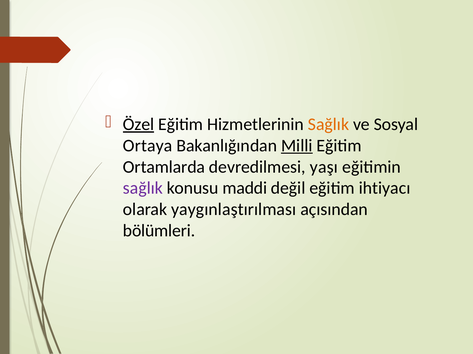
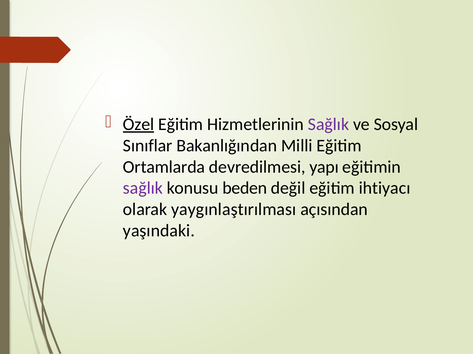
Sağlık colour: orange -> purple (329, 125)
Ortaya: Ortaya -> Sınıflar (148, 146)
Milli underline: present -> none (297, 146)
yaşı: yaşı -> yapı (324, 167)
maddi: maddi -> beden (245, 189)
bölümleri: bölümleri -> yaşındaki (159, 231)
